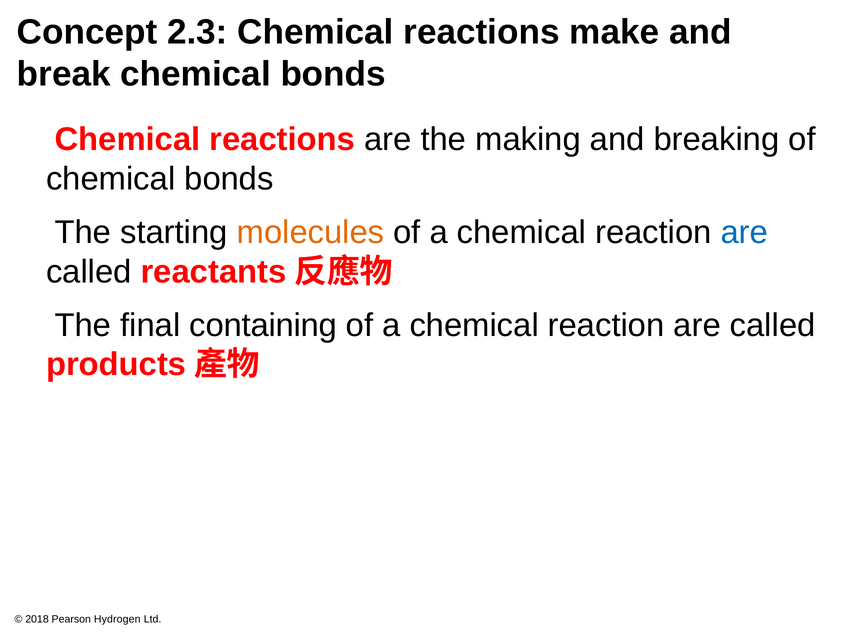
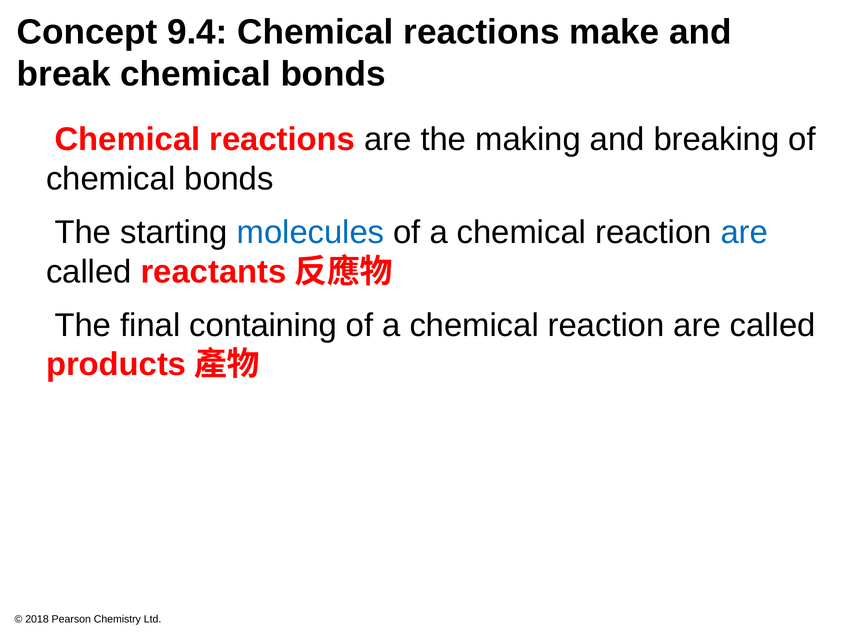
2.3: 2.3 -> 9.4 (197, 32)
molecules colour: orange -> blue (310, 232)
Hydrogen: Hydrogen -> Chemistry (117, 619)
